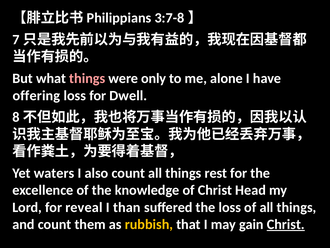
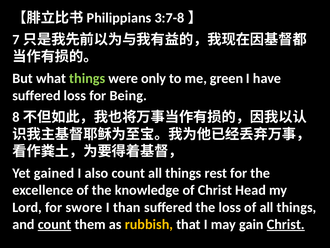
things colour: pink -> light green (87, 78)
alone: alone -> green (227, 78)
offering: offering -> suffered (37, 95)
Dwell: Dwell -> Being (128, 95)
waters: waters -> gained (54, 173)
reveal: reveal -> swore (84, 207)
count underline: none -> present (55, 224)
